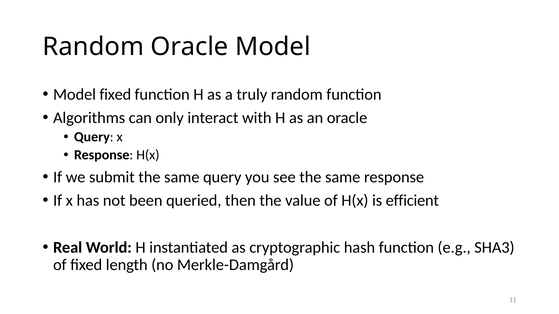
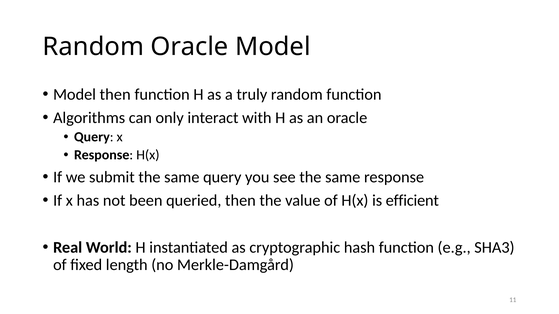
Model fixed: fixed -> then (115, 95)
